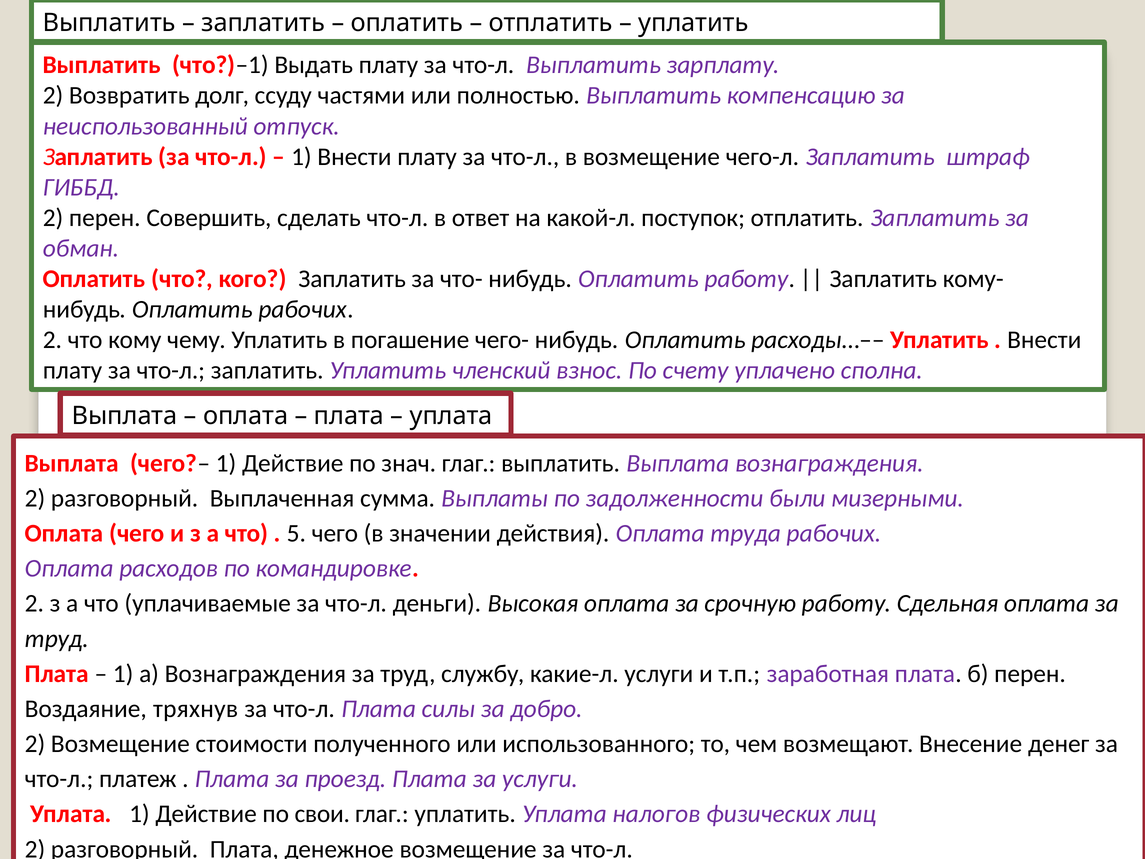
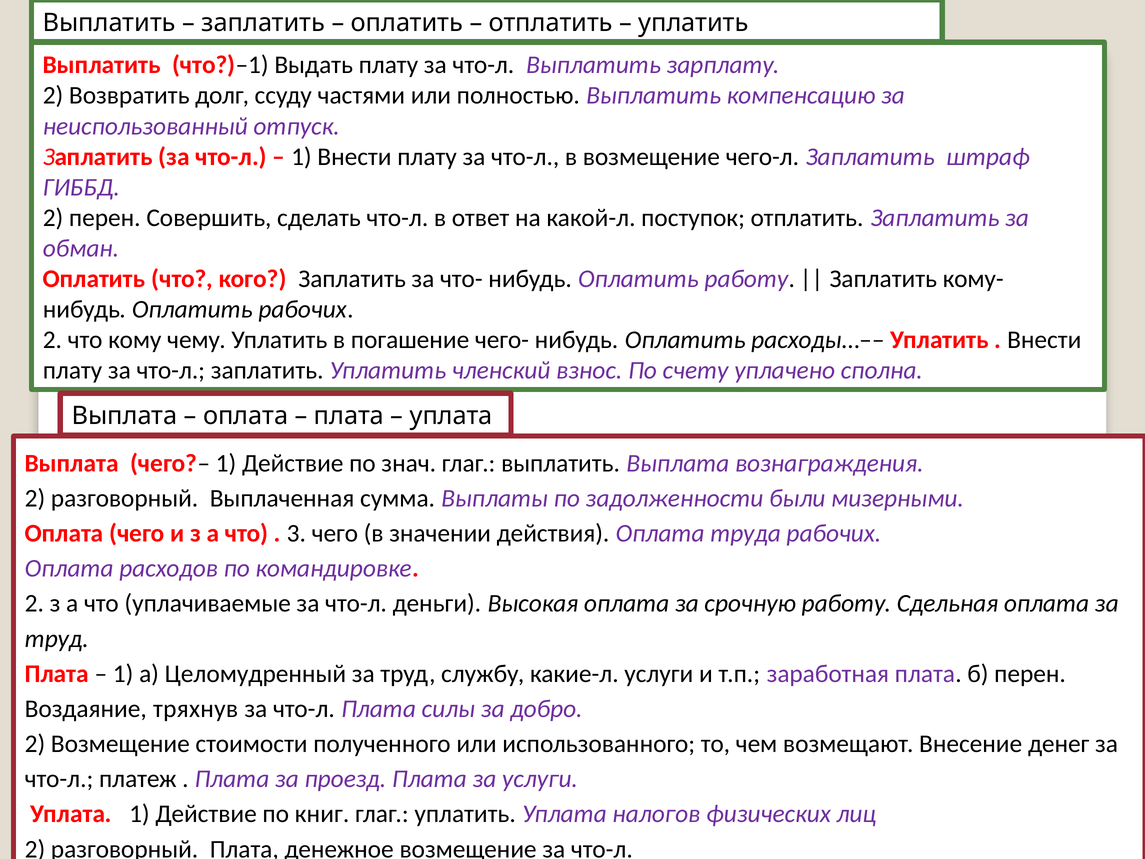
5: 5 -> 3 (296, 533)
а Вознаграждения: Вознаграждения -> Целомудренный (255, 674)
свои: свои -> книг (322, 814)
